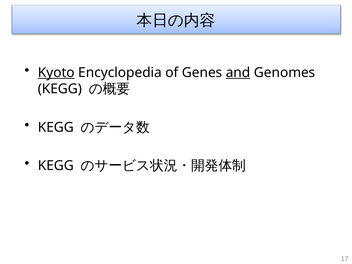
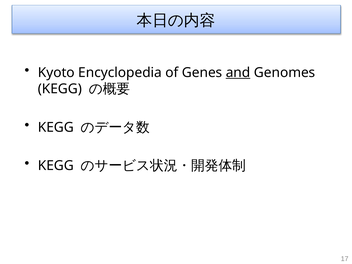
Kyoto underline: present -> none (56, 72)
